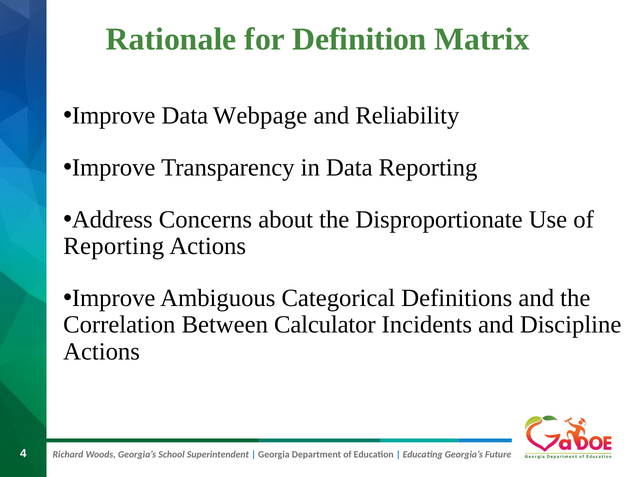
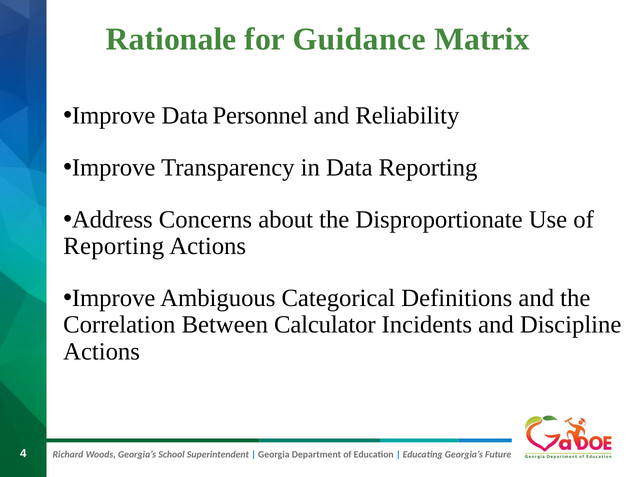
Definition: Definition -> Guidance (359, 39)
Webpage: Webpage -> Personnel (260, 115)
